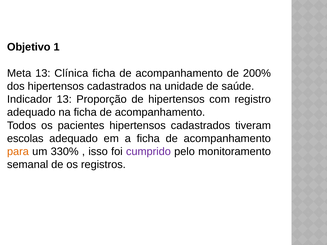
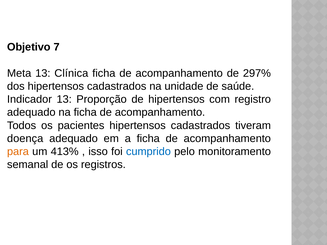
1: 1 -> 7 (57, 47)
200%: 200% -> 297% (257, 73)
escolas: escolas -> doença (25, 139)
330%: 330% -> 413% (65, 152)
cumprido colour: purple -> blue (148, 152)
